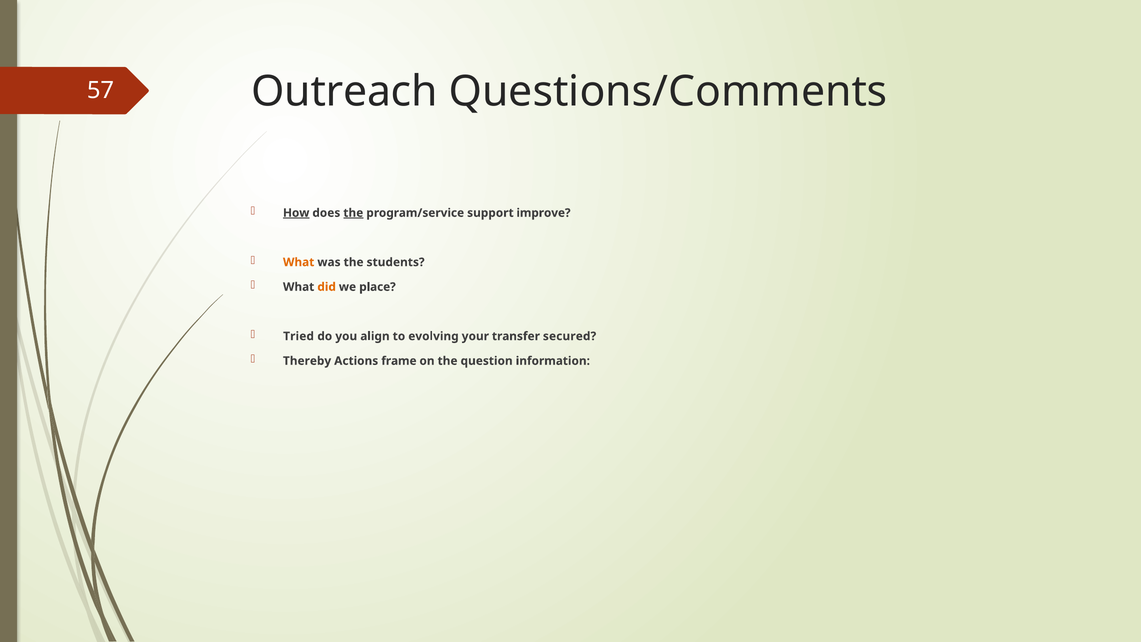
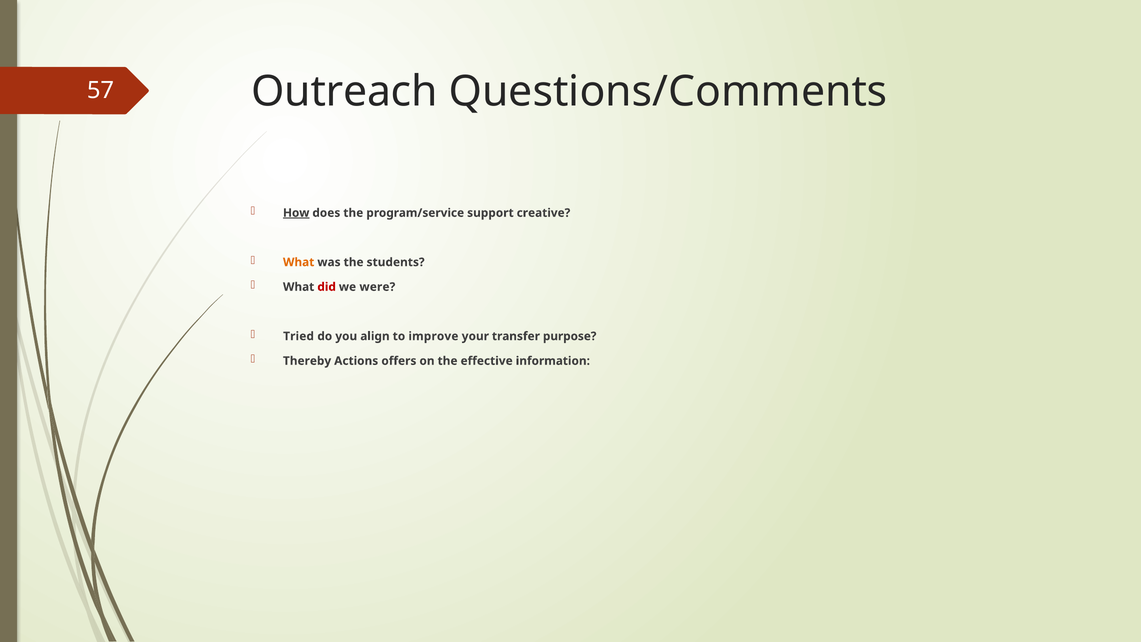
the underline: present -> none (353, 213)
improve: improve -> creative (543, 213)
did colour: orange -> red (327, 287)
place: place -> were (377, 287)
evolving: evolving -> improve (433, 336)
secured: secured -> purpose (570, 336)
frame: frame -> offers (399, 361)
question: question -> effective (487, 361)
